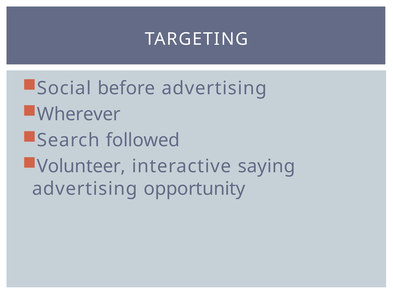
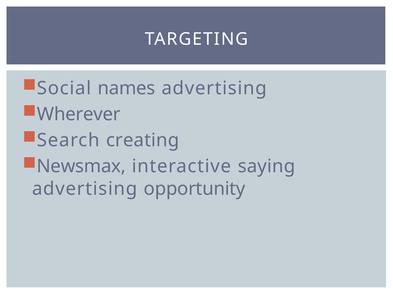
before: before -> names (126, 88)
followed: followed -> creating (143, 140)
Volunteer: Volunteer -> Newsmax (81, 166)
